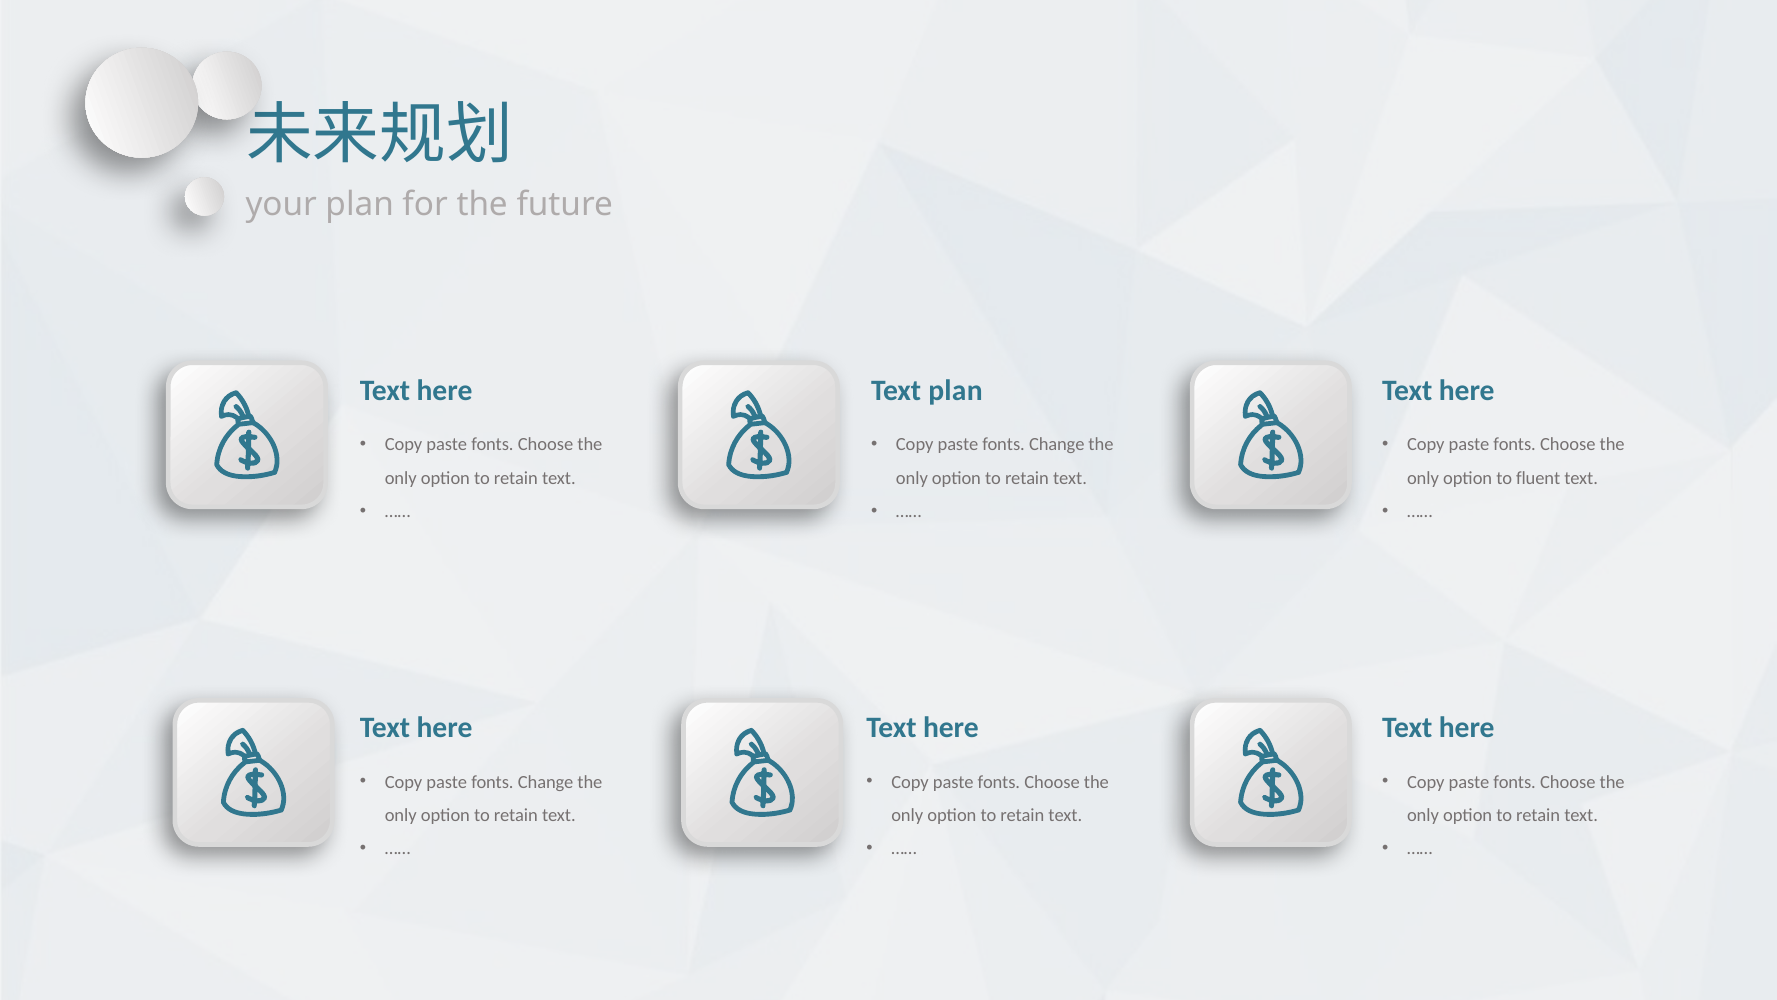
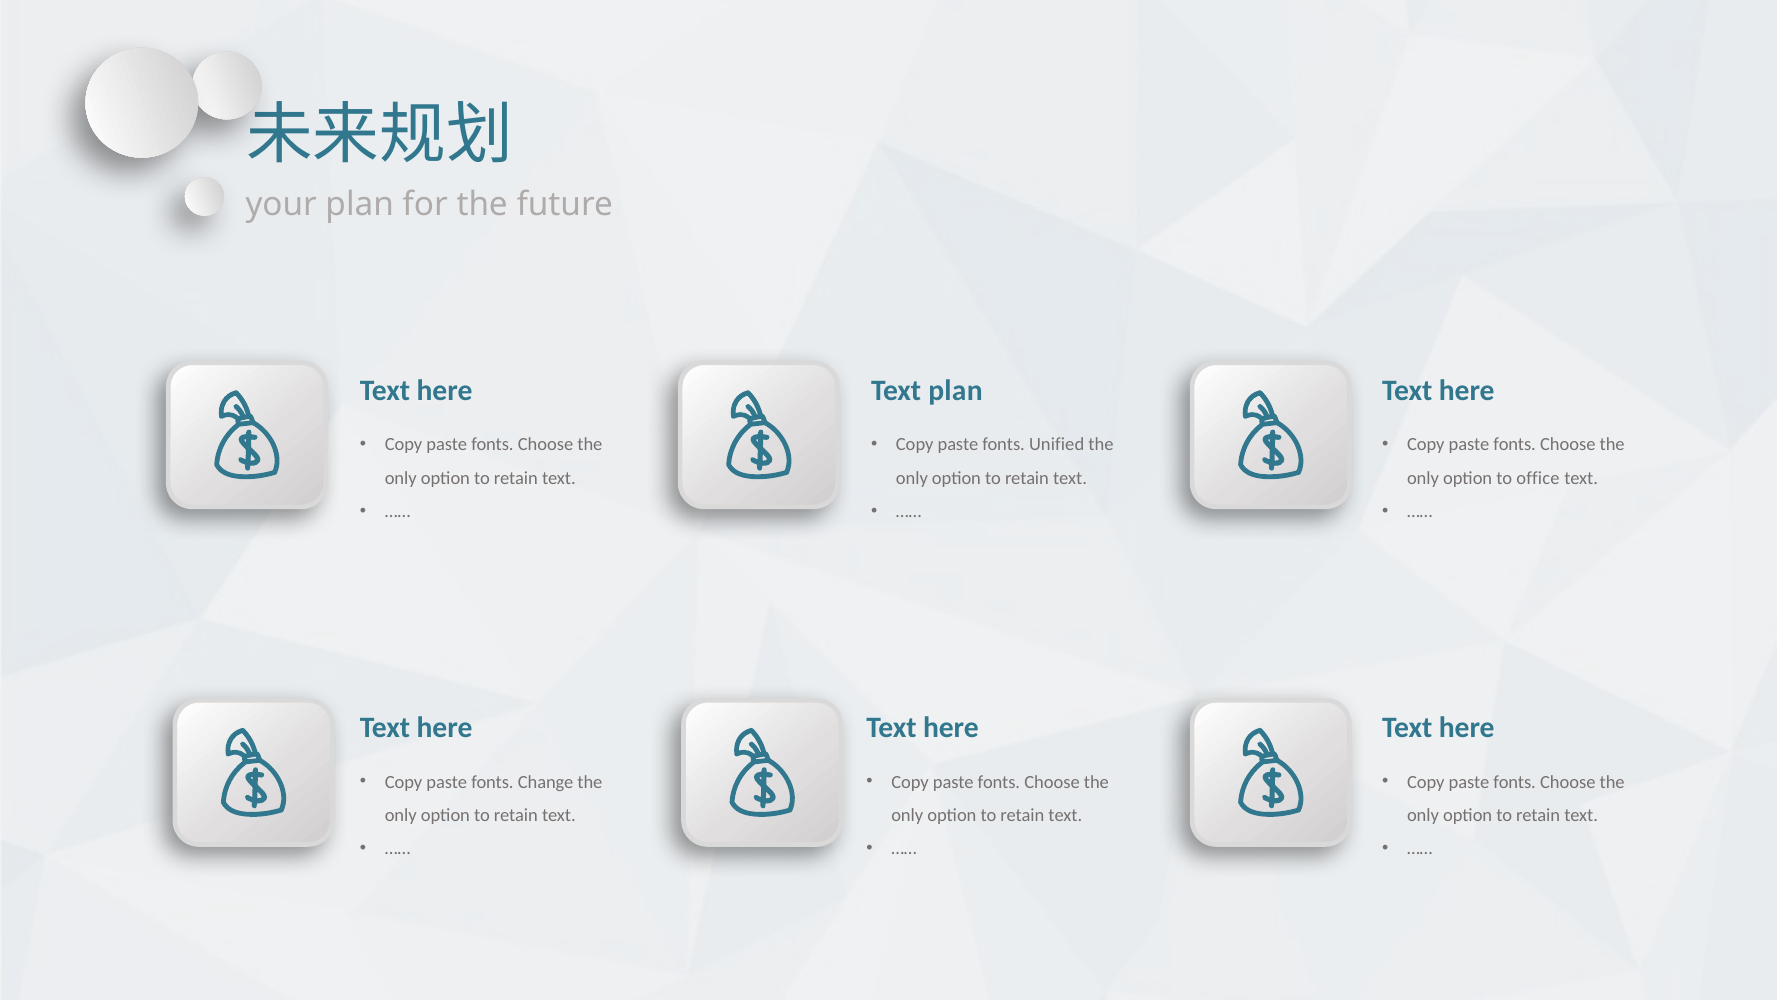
Change: Change -> Unified (1057, 445)
fluent: fluent -> office (1538, 478)
